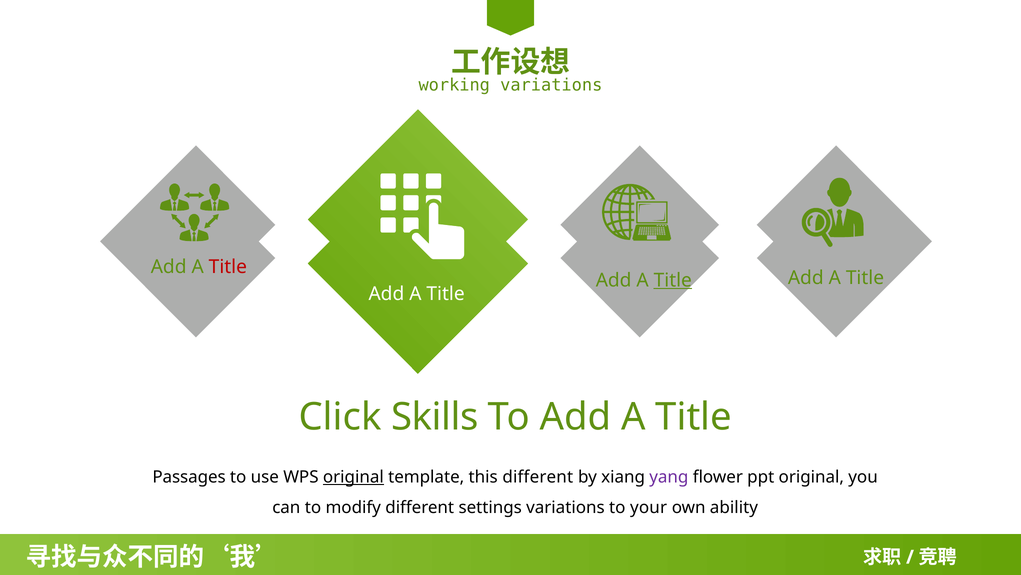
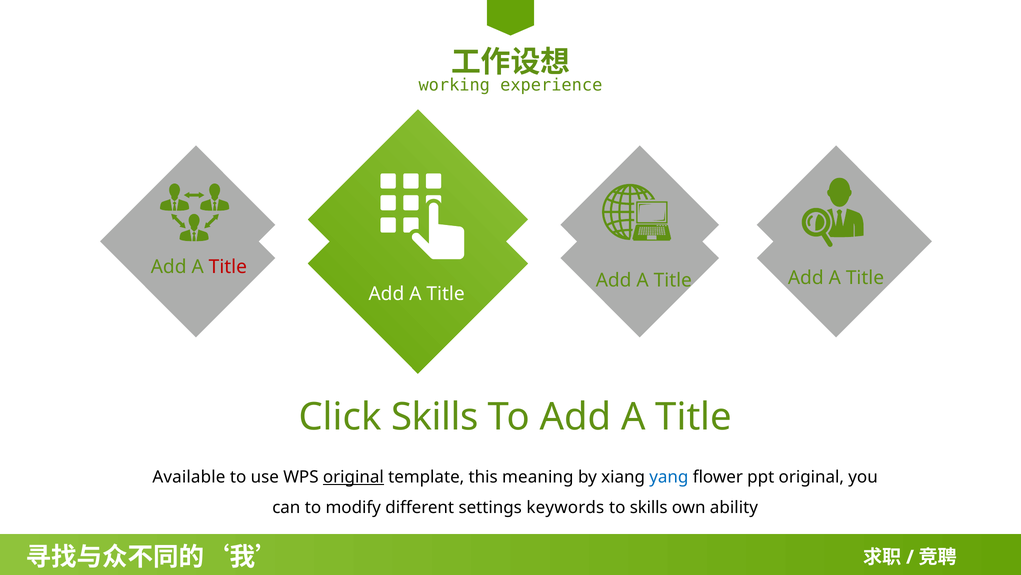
working variations: variations -> experience (551, 85)
Title underline: present -> none (673, 280)
Passages: Passages -> Available (189, 476)
this different: different -> meaning (538, 476)
yang colour: purple -> blue (669, 476)
settings variations: variations -> keywords (565, 507)
to your: your -> skills (649, 507)
